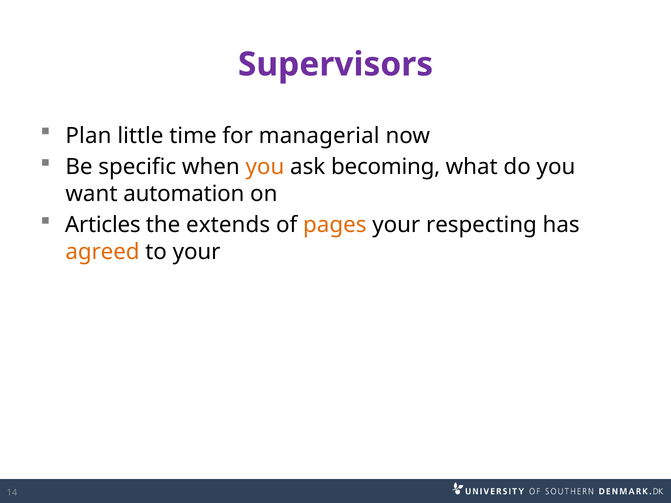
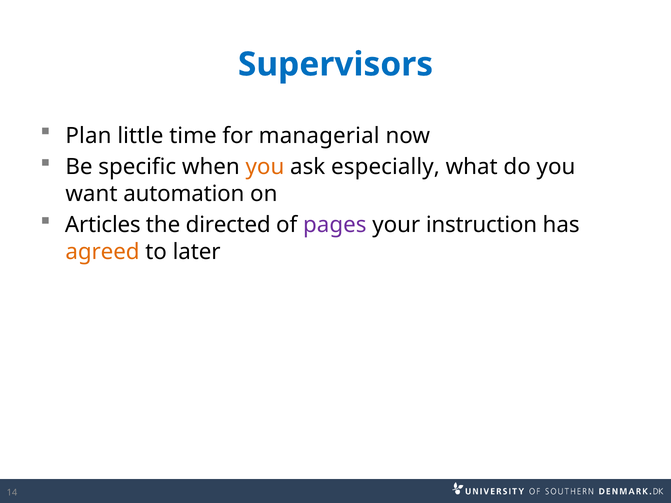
Supervisors colour: purple -> blue (335, 64)
becoming: becoming -> especially (385, 167)
extends: extends -> directed (228, 225)
pages colour: orange -> purple (335, 225)
respecting: respecting -> instruction (482, 225)
to your: your -> later (197, 252)
